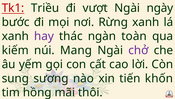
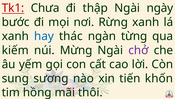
Triều: Triều -> Chưa (45, 8)
vượt: vượt -> thập (95, 8)
hay colour: purple -> blue (44, 36)
toàn: toàn -> từng (134, 36)
Mang: Mang -> Mừng (76, 50)
